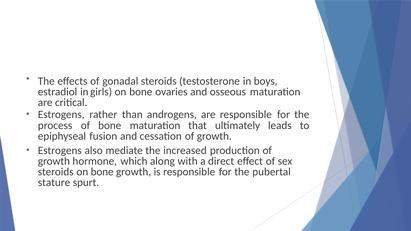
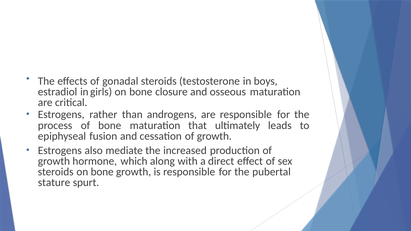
ovaries: ovaries -> closure (171, 92)
